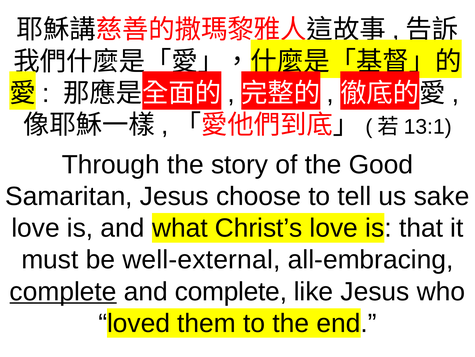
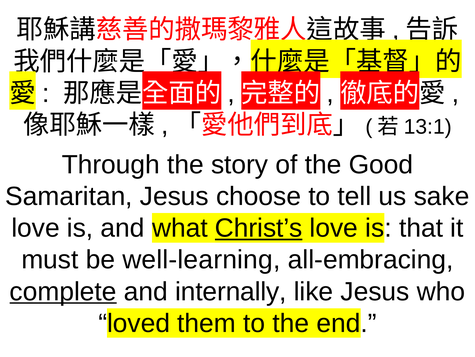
Christ’s underline: none -> present (259, 228)
well-external: well-external -> well-learning (201, 259)
and complete: complete -> internally (231, 291)
